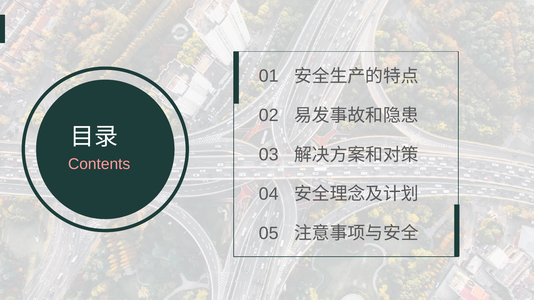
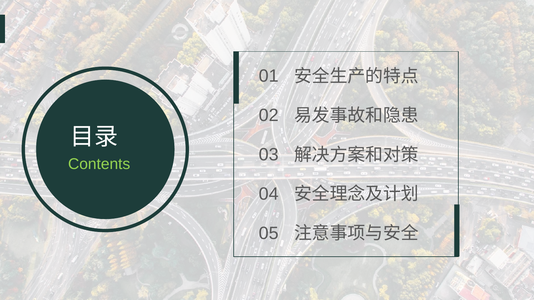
Contents colour: pink -> light green (99, 164)
